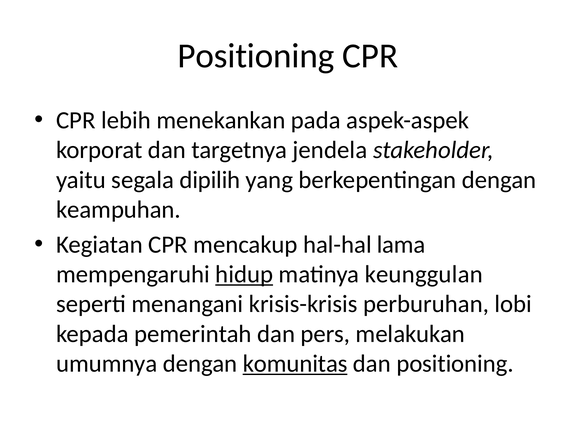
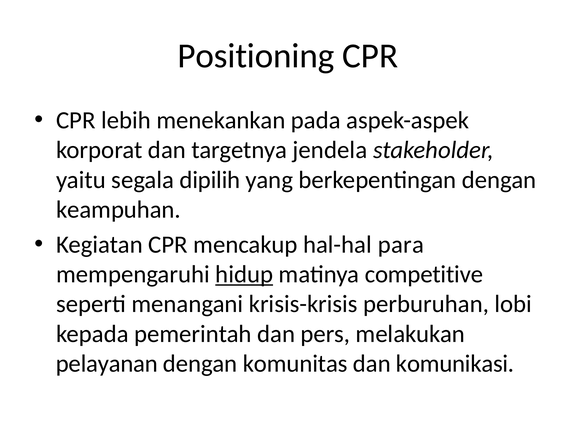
lama: lama -> para (401, 245)
keunggulan: keunggulan -> competitive (424, 274)
umumnya: umumnya -> pelayanan (107, 364)
komunitas underline: present -> none (295, 364)
dan positioning: positioning -> komunikasi (455, 364)
